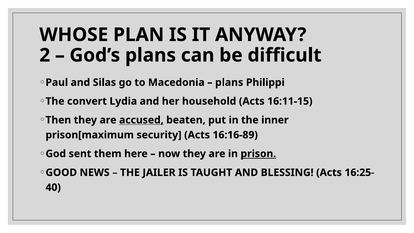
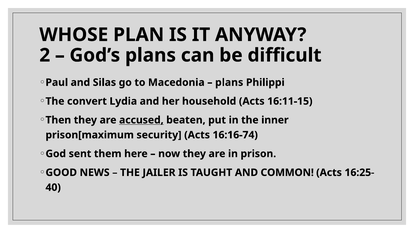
16:16-89: 16:16-89 -> 16:16-74 (235, 135)
prison underline: present -> none (258, 154)
BLESSING: BLESSING -> COMMON (287, 172)
